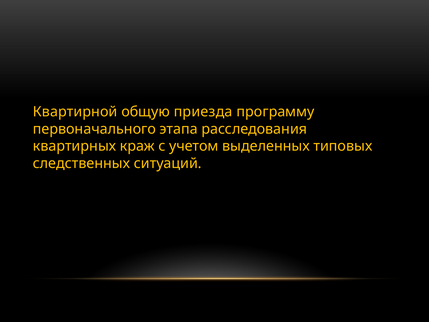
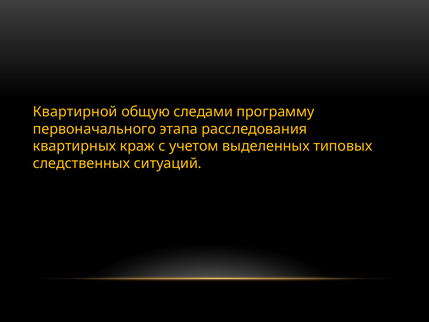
приезда: приезда -> следами (203, 112)
